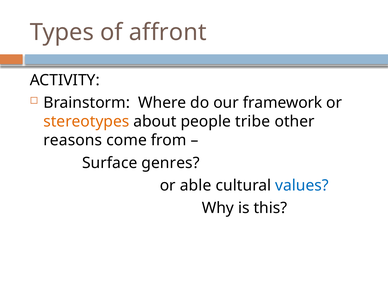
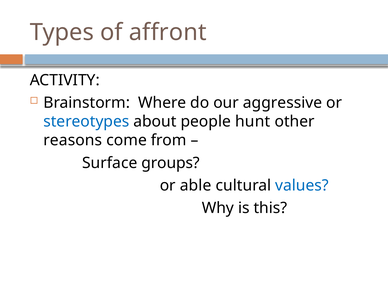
framework: framework -> aggressive (283, 103)
stereotypes colour: orange -> blue (86, 122)
tribe: tribe -> hunt (253, 122)
genres: genres -> groups (171, 163)
